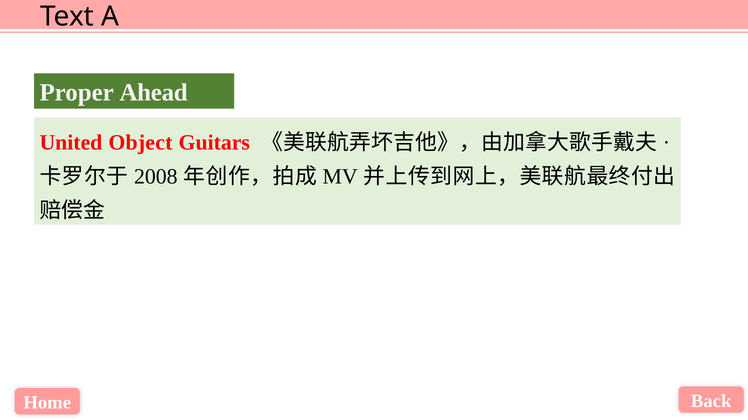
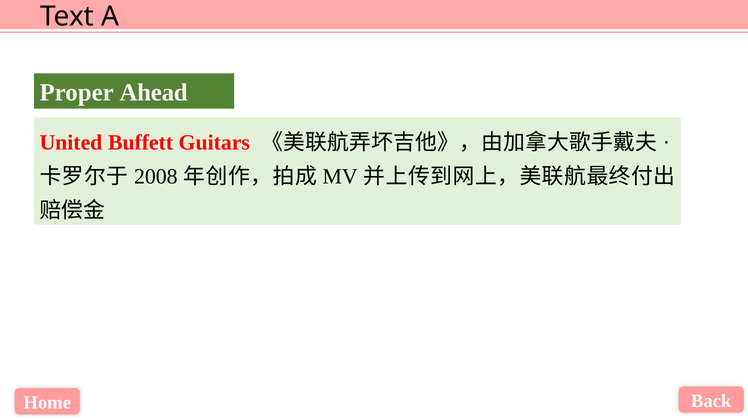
Object: Object -> Buffett (141, 143)
